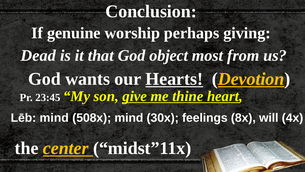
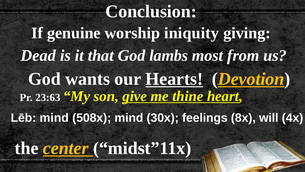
perhaps: perhaps -> iniquity (192, 33)
object: object -> lambs (169, 56)
23:45: 23:45 -> 23:63 (48, 97)
